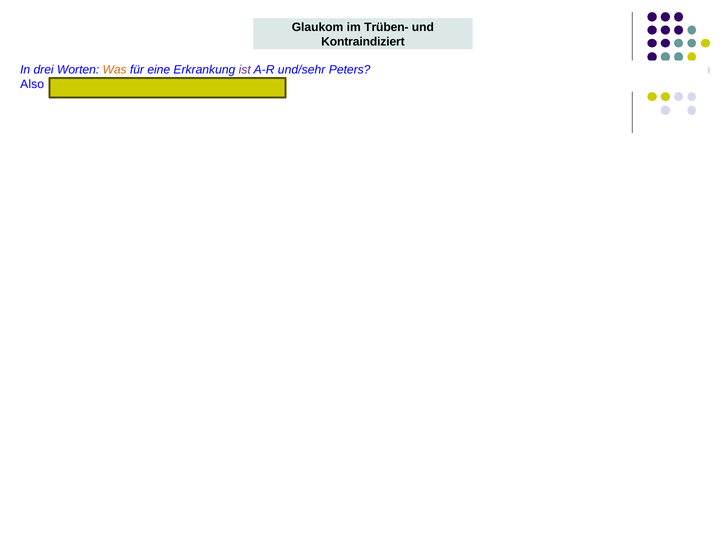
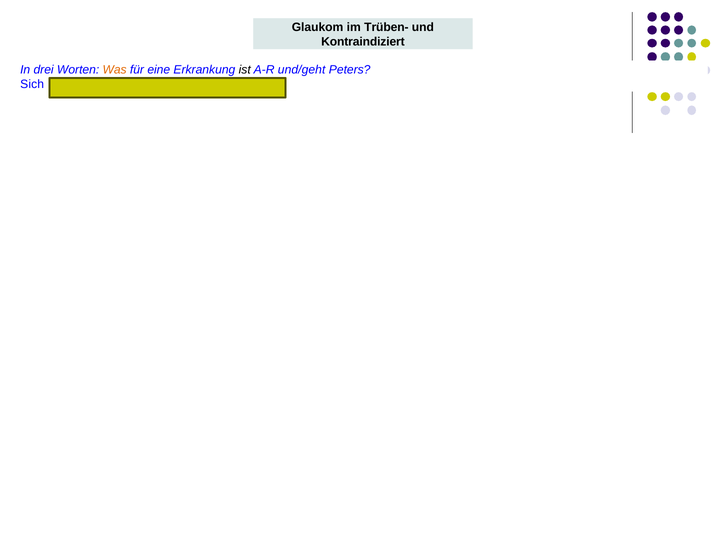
ist colour: purple -> black (245, 70)
und/sehr: und/sehr -> und/geht (302, 70)
Also: Also -> Sich (32, 84)
